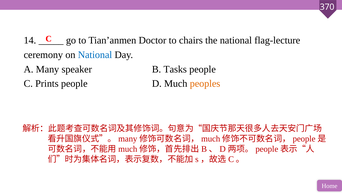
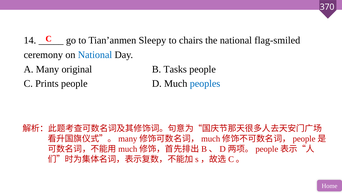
Doctor: Doctor -> Sleepy (152, 40)
flag-lecture: flag-lecture -> flag-smiled (277, 40)
speaker: speaker -> original (77, 69)
peoples colour: orange -> blue (205, 83)
